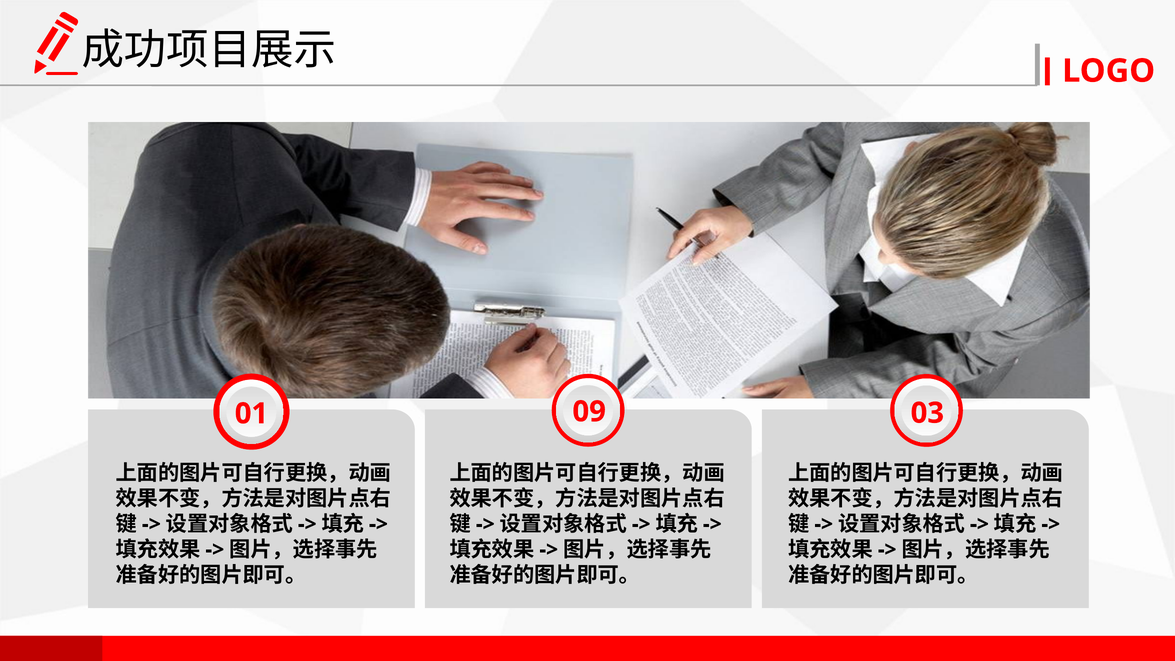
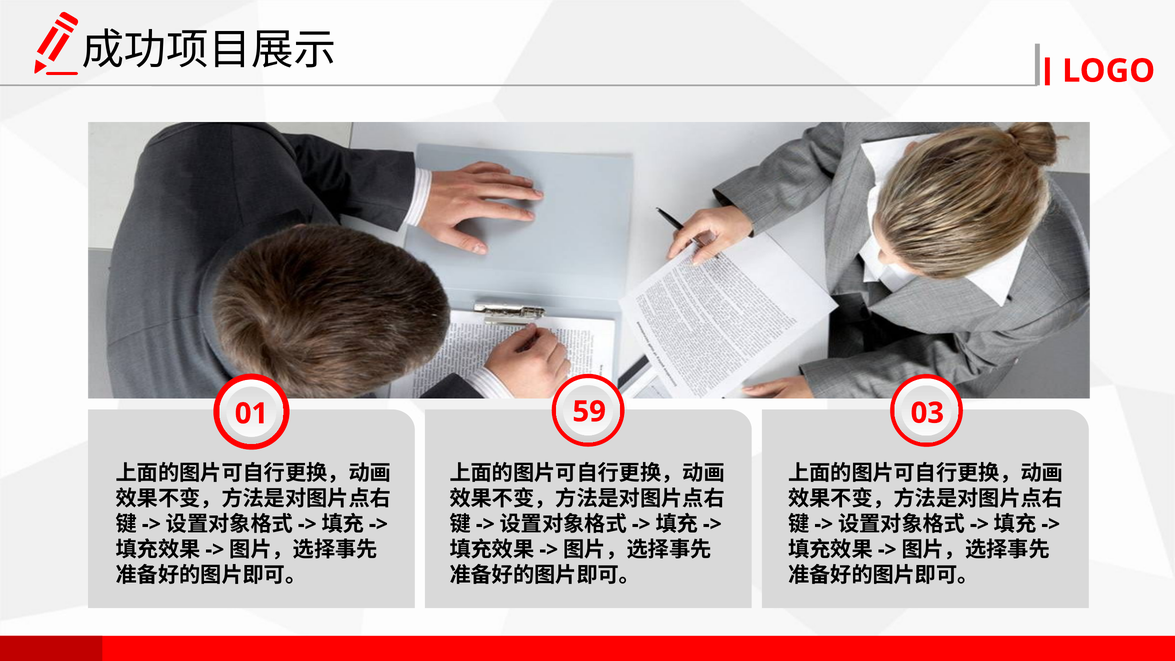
09: 09 -> 59 (589, 412)
